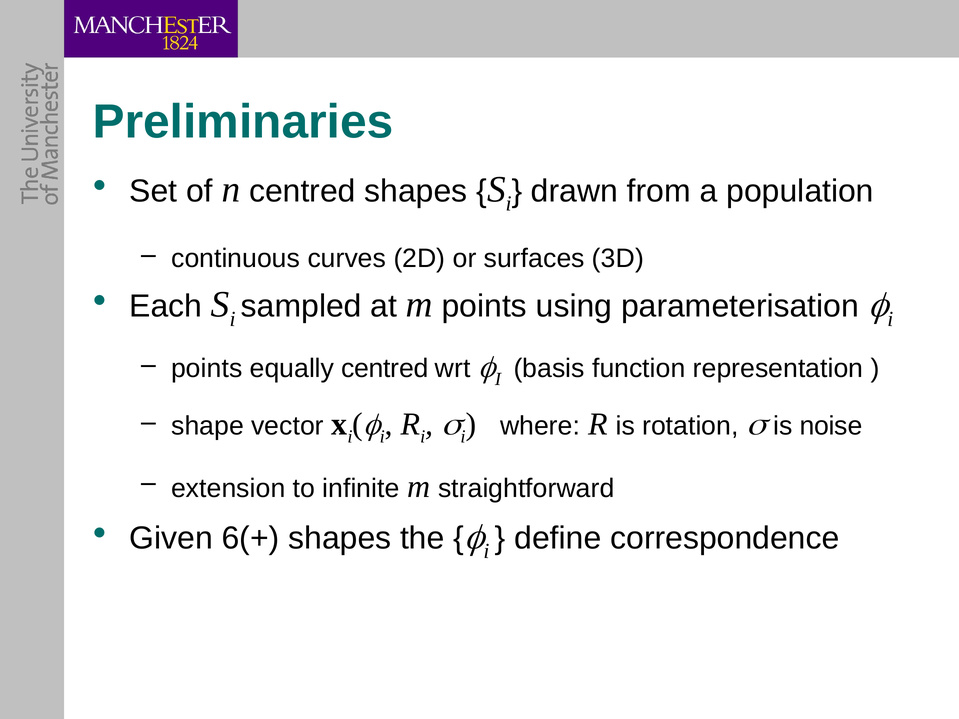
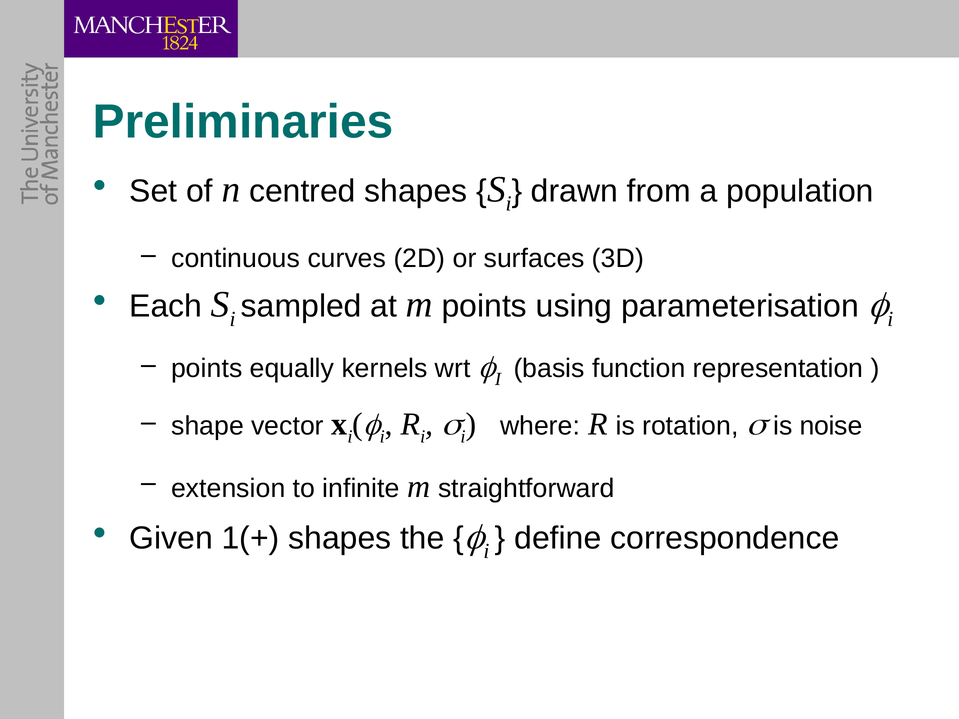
equally centred: centred -> kernels (385, 369)
6(+: 6(+ -> 1(+ (251, 538)
